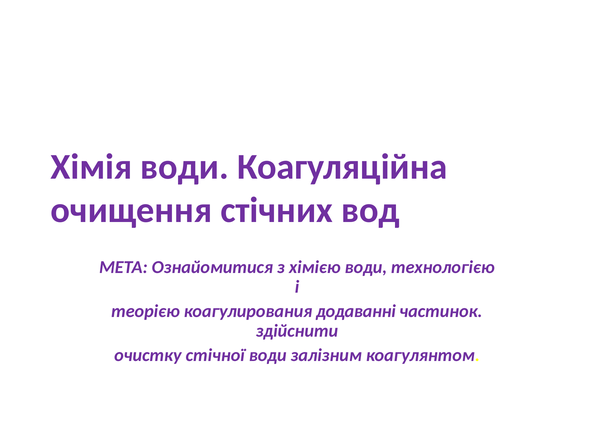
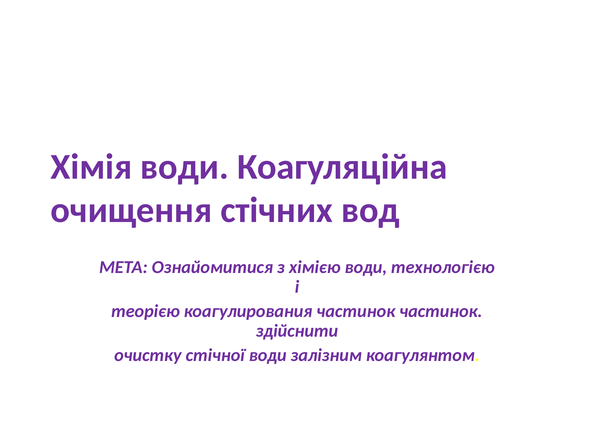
коагулирования додаванні: додаванні -> частинок (356, 312)
